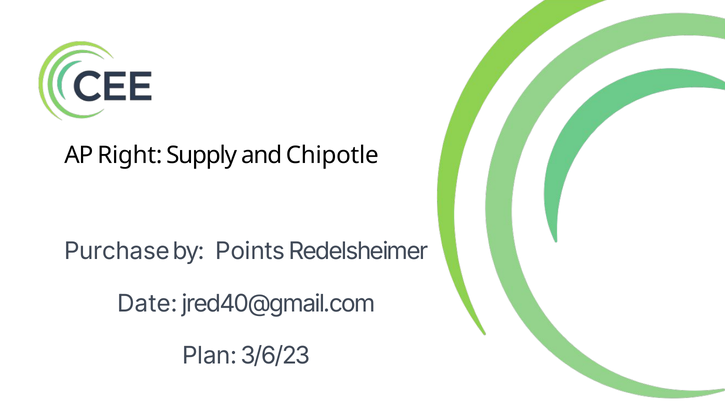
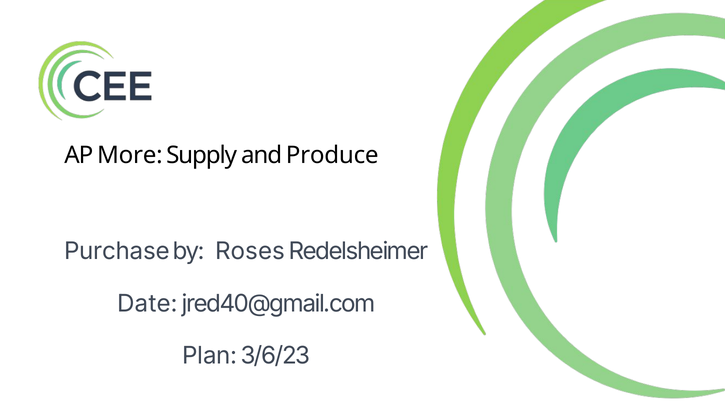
Right: Right -> More (130, 155)
Chipotle: Chipotle -> Produce (332, 155)
Points: Points -> Roses (250, 251)
